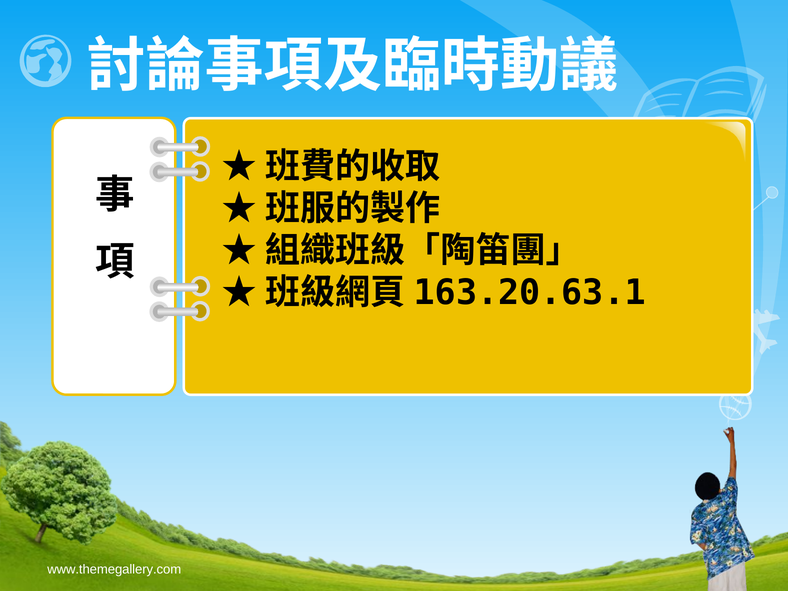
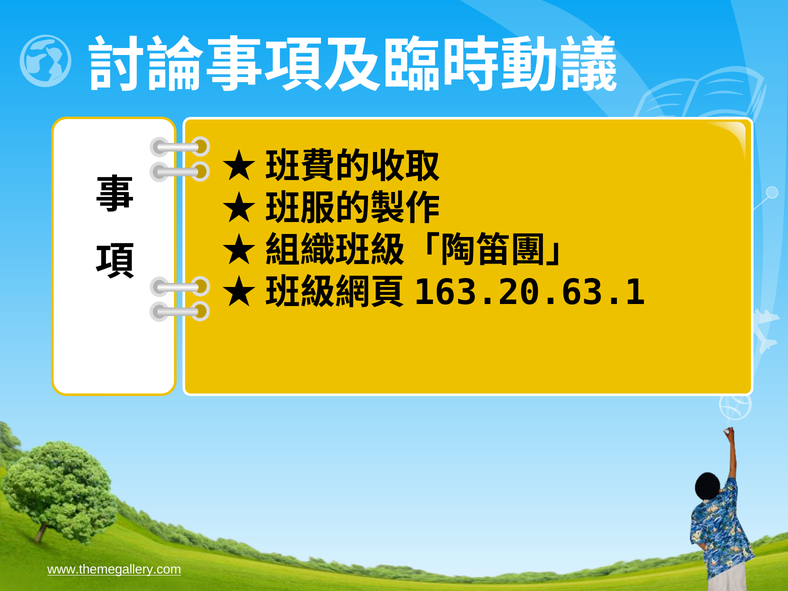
www.themegallery.com underline: none -> present (114, 570)
